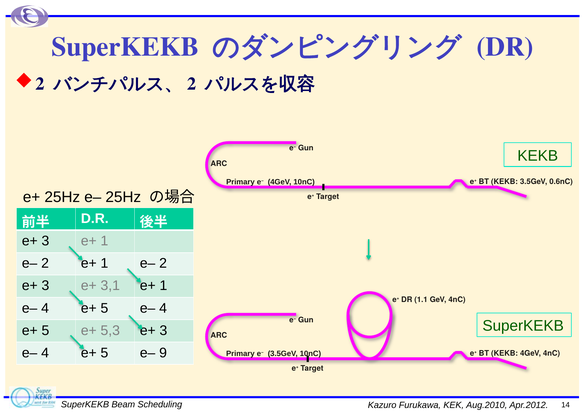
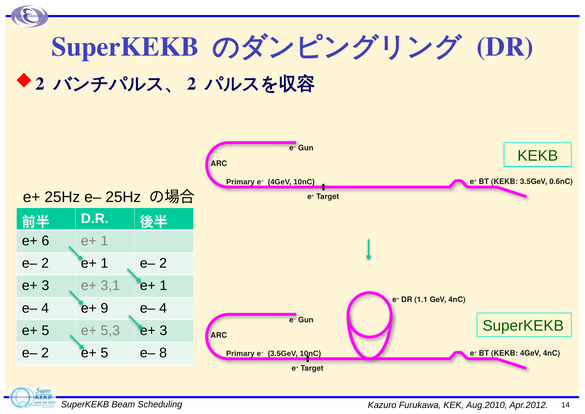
3: 3 -> 6 (45, 241)
5: 5 -> 9 (104, 308)
4: 4 -> 2 (45, 353)
9: 9 -> 8 (163, 353)
